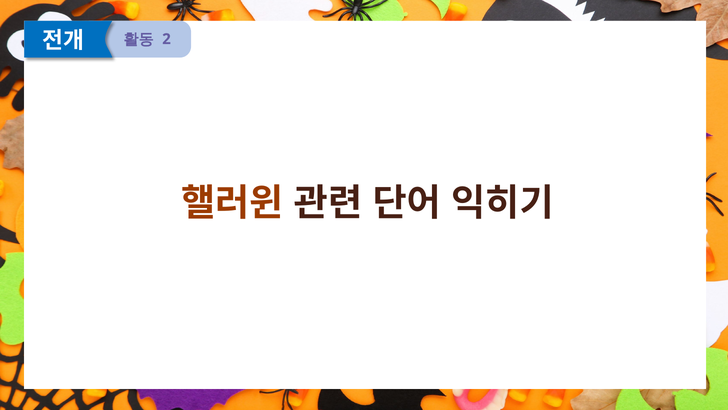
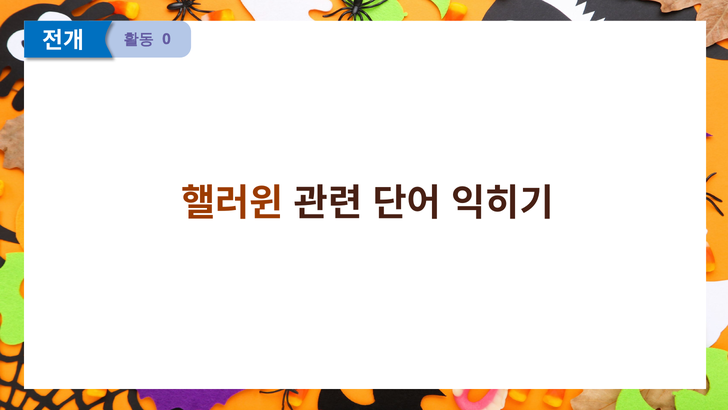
2: 2 -> 0 (166, 39)
